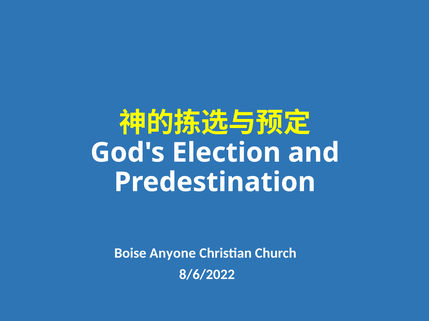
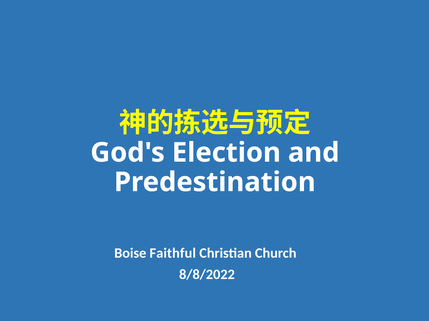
Anyone: Anyone -> Faithful (173, 254)
8/6/2022: 8/6/2022 -> 8/8/2022 (207, 275)
